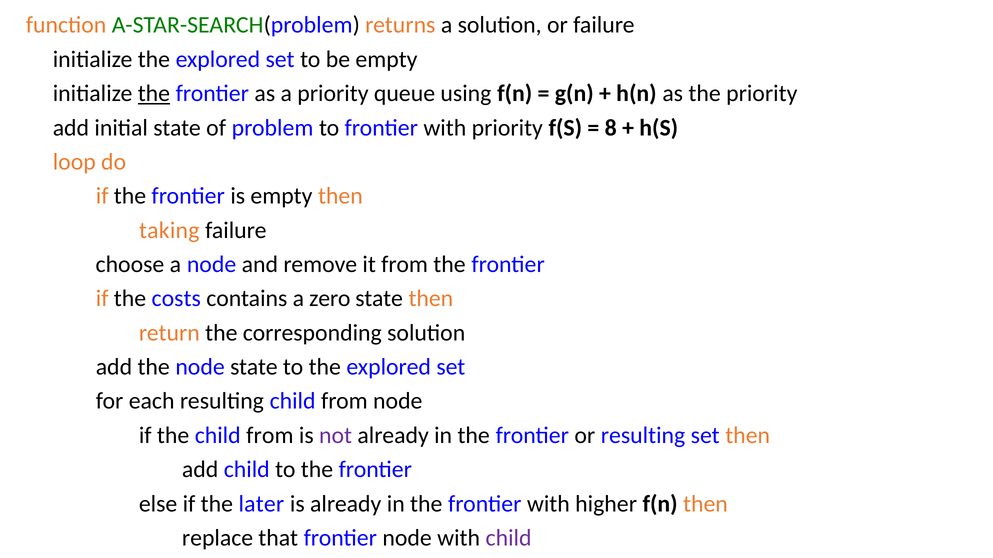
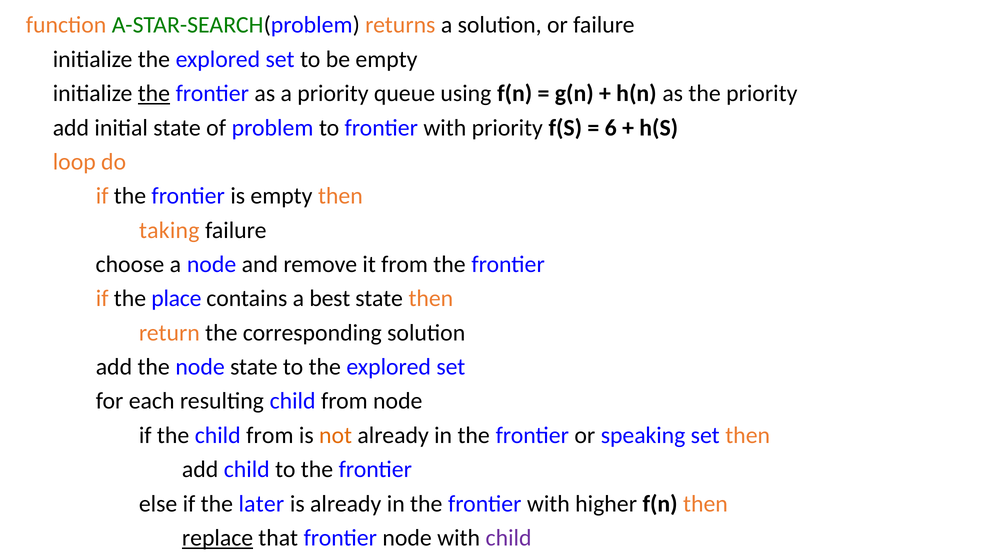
8: 8 -> 6 (611, 128)
costs: costs -> place (176, 299)
zero: zero -> best (330, 299)
not colour: purple -> orange (336, 436)
or resulting: resulting -> speaking (643, 436)
replace underline: none -> present (218, 538)
